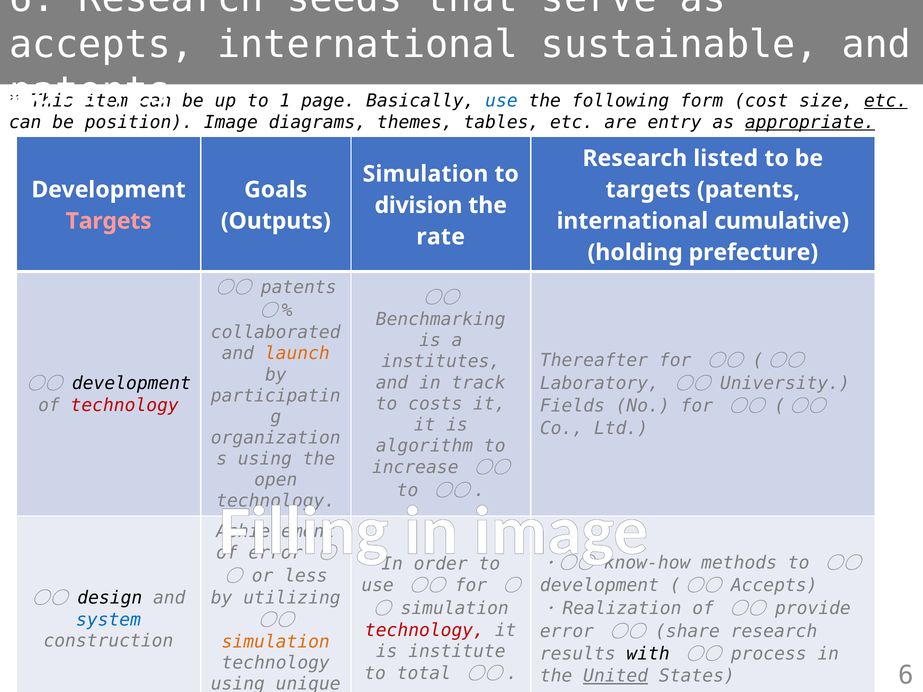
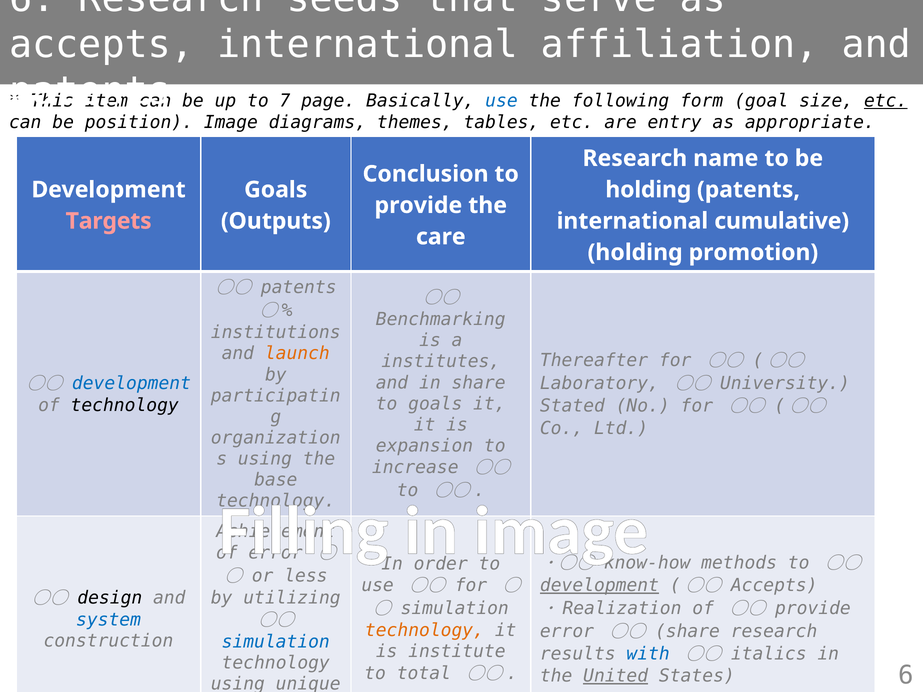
sustainable: sustainable -> affiliation (680, 45)
1: 1 -> 7 (285, 101)
cost: cost -> goal (761, 101)
appropriate underline: present -> none (810, 122)
listed: listed -> name (726, 158)
Simulation: Simulation -> Conclusion (426, 174)
targets: targets -> holding (648, 190)
division: division -> provide (418, 205)
rate: rate -> care (441, 237)
prefecture: prefecture -> promotion (753, 253)
collaborated: collaborated -> institutions (276, 333)
in track: track -> share (479, 383)
development colour: black -> blue (131, 383)
to costs: costs -> goals (435, 404)
technology colour: red -> black (125, 406)
Fields: Fields -> Stated (572, 406)
algorithm: algorithm -> expansion (424, 446)
open: open -> base (276, 480)
development underline: none -> present (599, 586)
technology colour: red -> orange (424, 631)
simulation colour: orange -> blue (276, 642)
with colour: black -> blue (648, 654)
process: process -> italics (769, 654)
